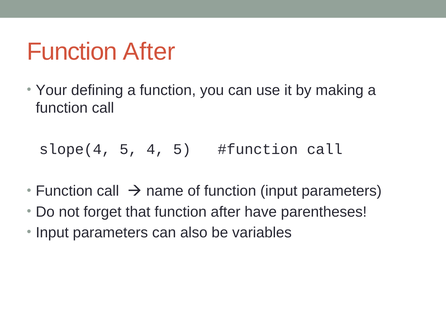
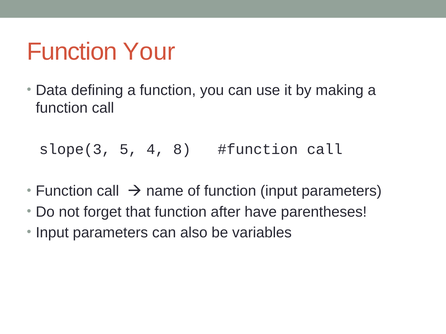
After: After -> Your (149, 52)
Your: Your -> Data (51, 90)
slope(4: slope(4 -> slope(3 (75, 149)
4 5: 5 -> 8 (182, 149)
